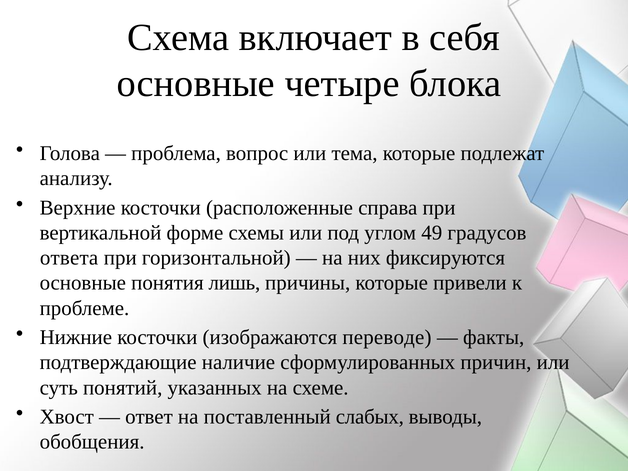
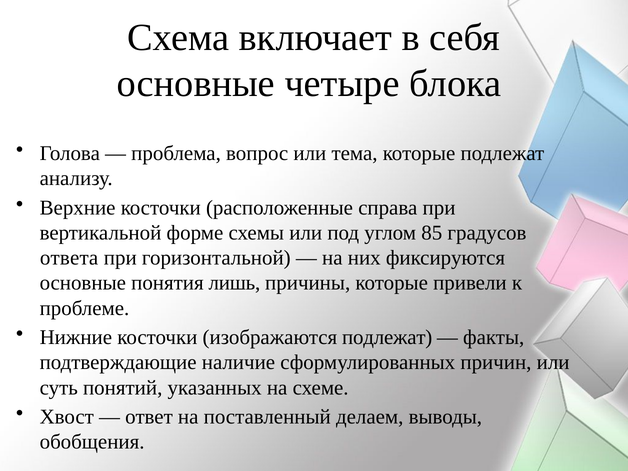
49: 49 -> 85 (432, 233)
изображаются переводе: переводе -> подлежат (387, 337)
слабых: слабых -> делаем (370, 417)
